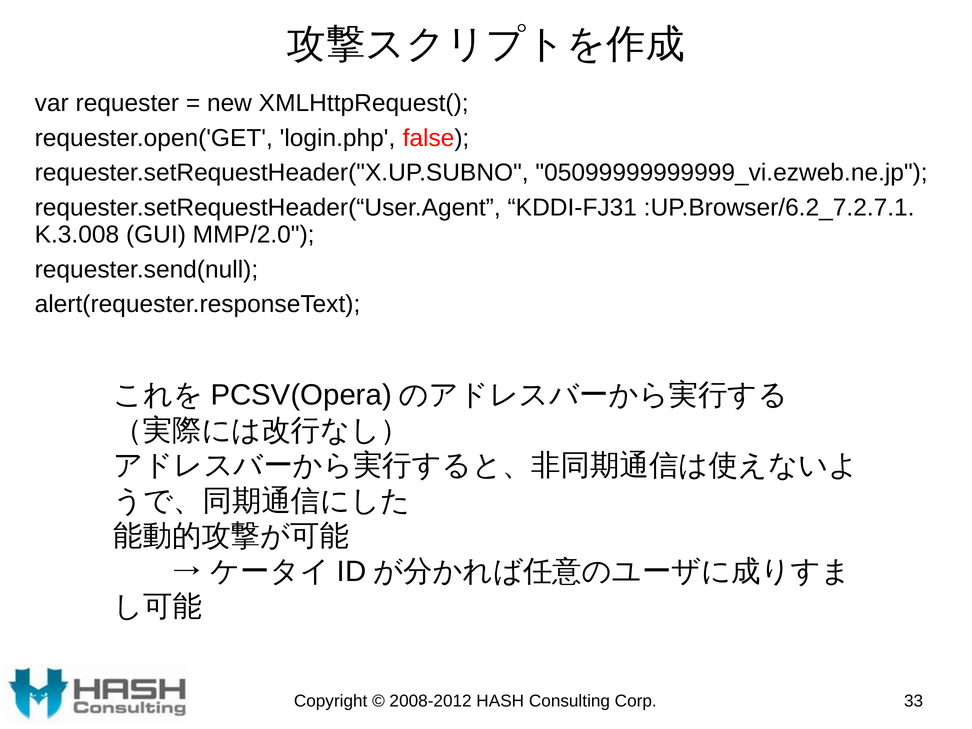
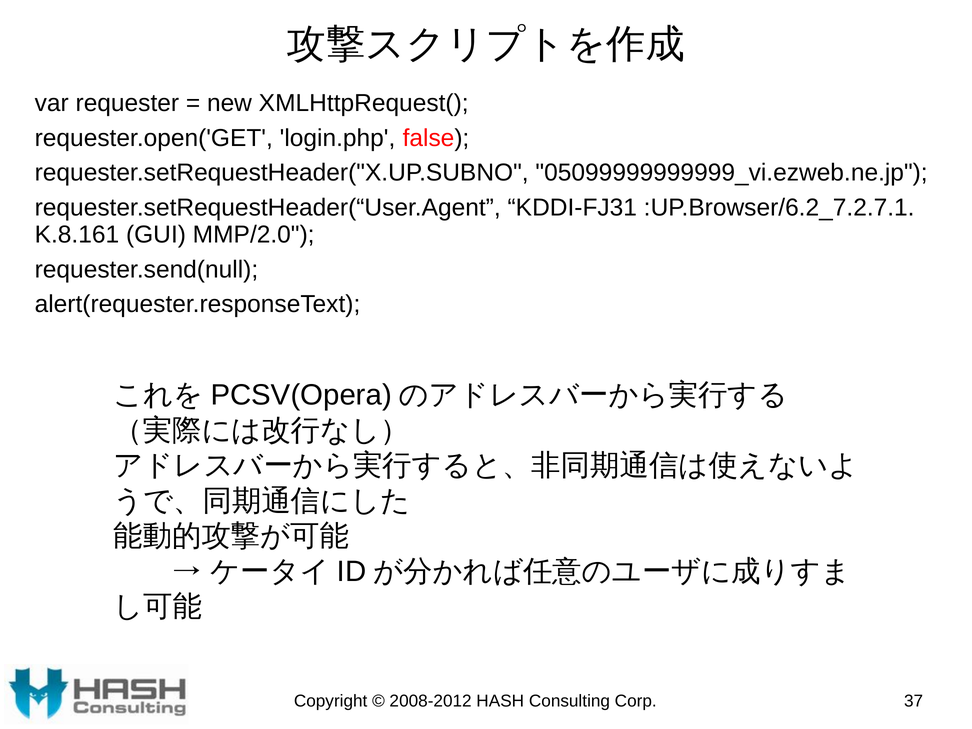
K.3.008: K.3.008 -> K.8.161 (77, 235)
33: 33 -> 37 (914, 701)
